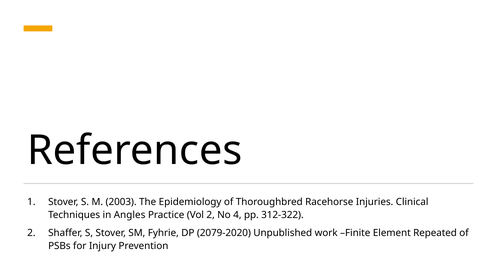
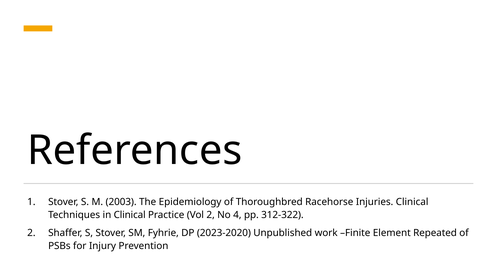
in Angles: Angles -> Clinical (130, 215)
2079-2020: 2079-2020 -> 2023-2020 (224, 233)
